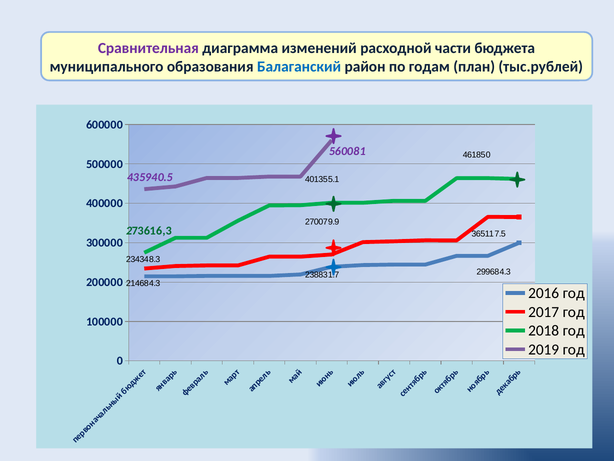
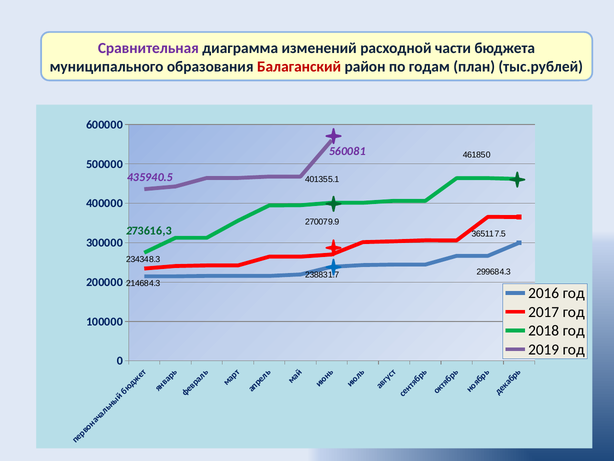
Балаганский colour: blue -> red (299, 66)
